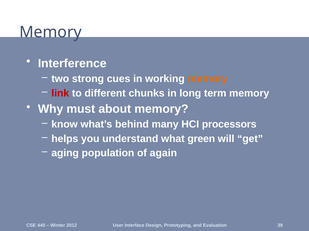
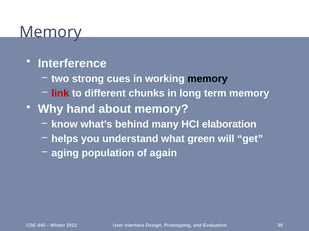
memory colour: orange -> black (208, 79)
must: must -> hand (81, 109)
processors: processors -> elaboration (229, 125)
